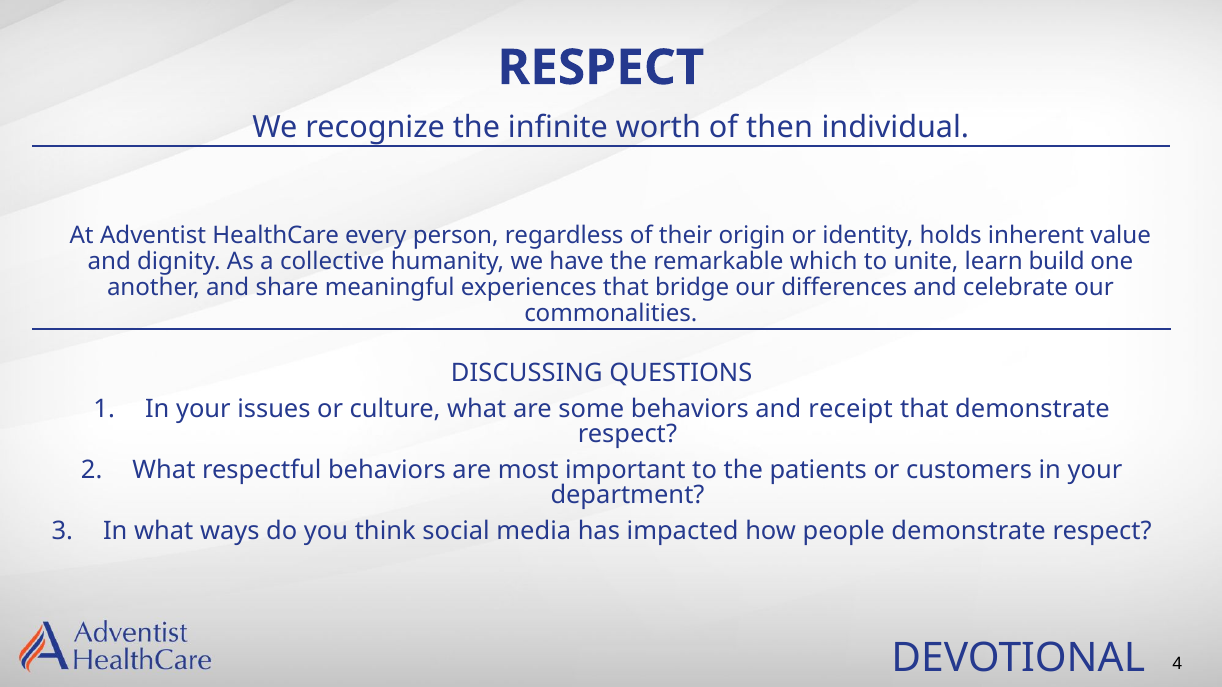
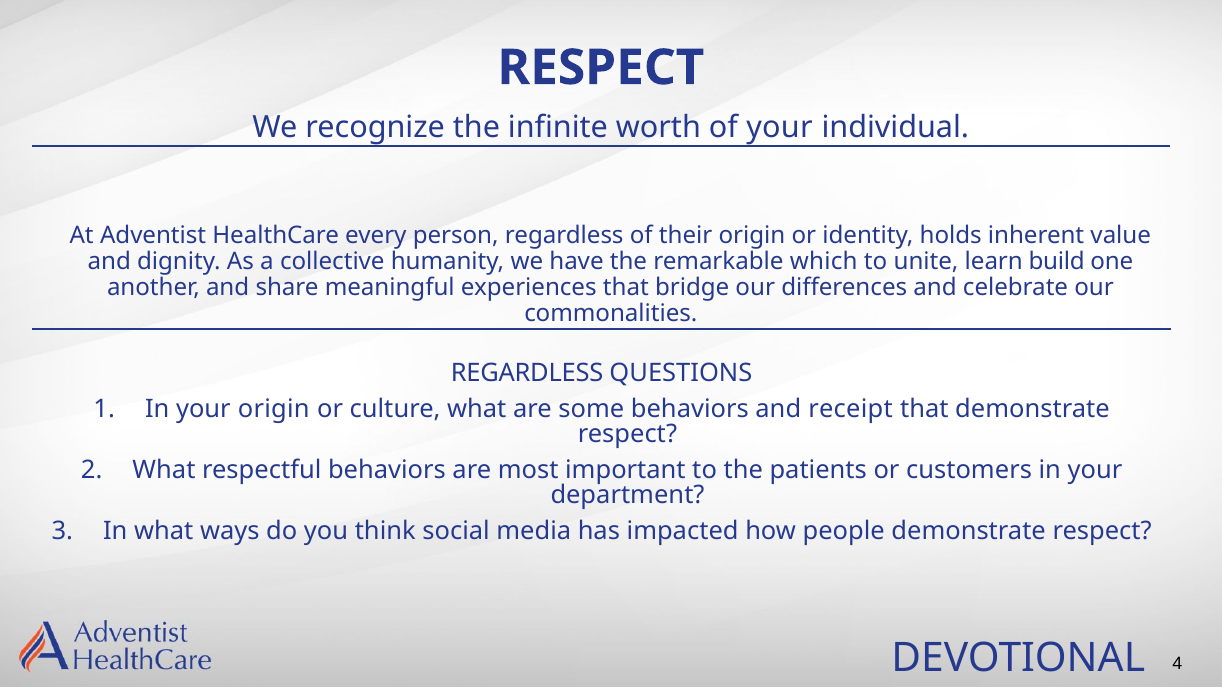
of then: then -> your (780, 127)
DISCUSSING: DISCUSSING -> REGARDLESS (527, 373)
your issues: issues -> origin (274, 409)
